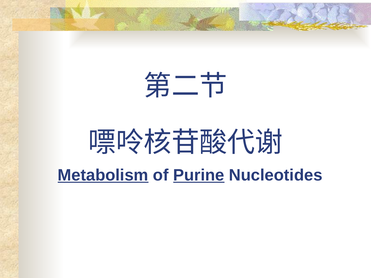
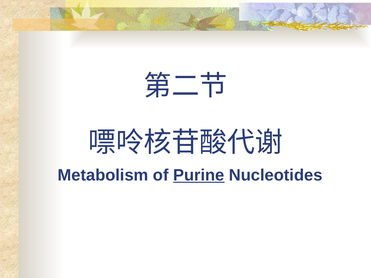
Metabolism underline: present -> none (103, 175)
